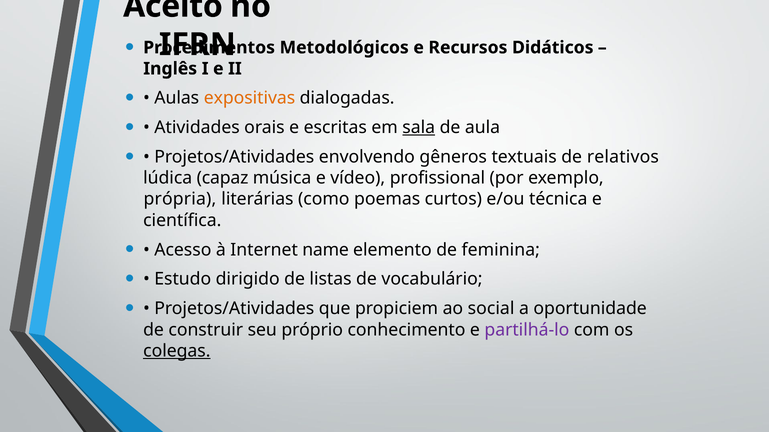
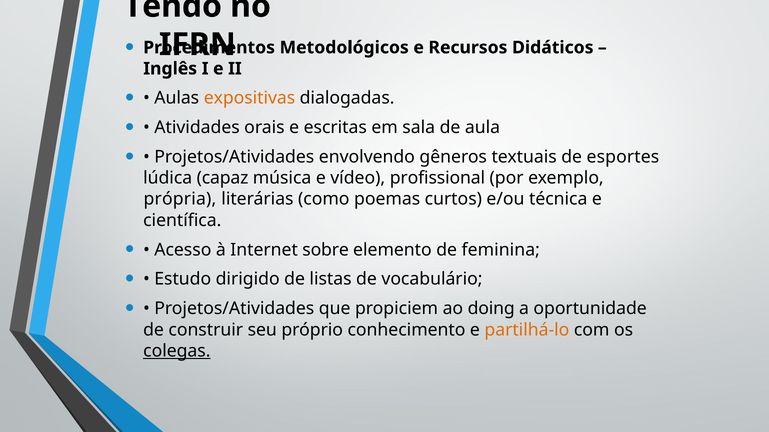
Aceito: Aceito -> Tendo (173, 6)
sala underline: present -> none (419, 128)
relativos: relativos -> esportes (623, 157)
name: name -> sobre (326, 250)
social: social -> doing (491, 309)
partilhá-lo colour: purple -> orange (527, 330)
